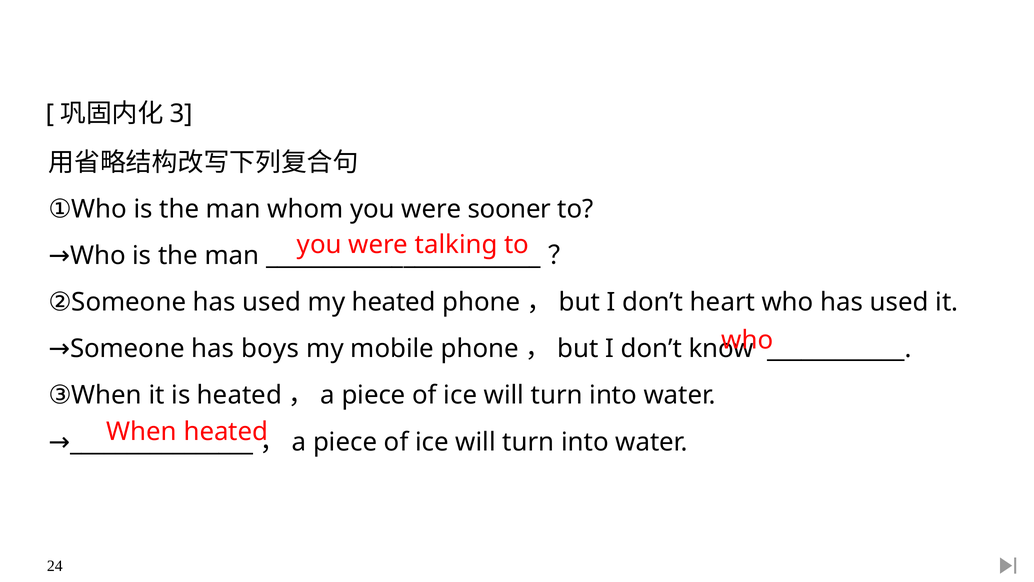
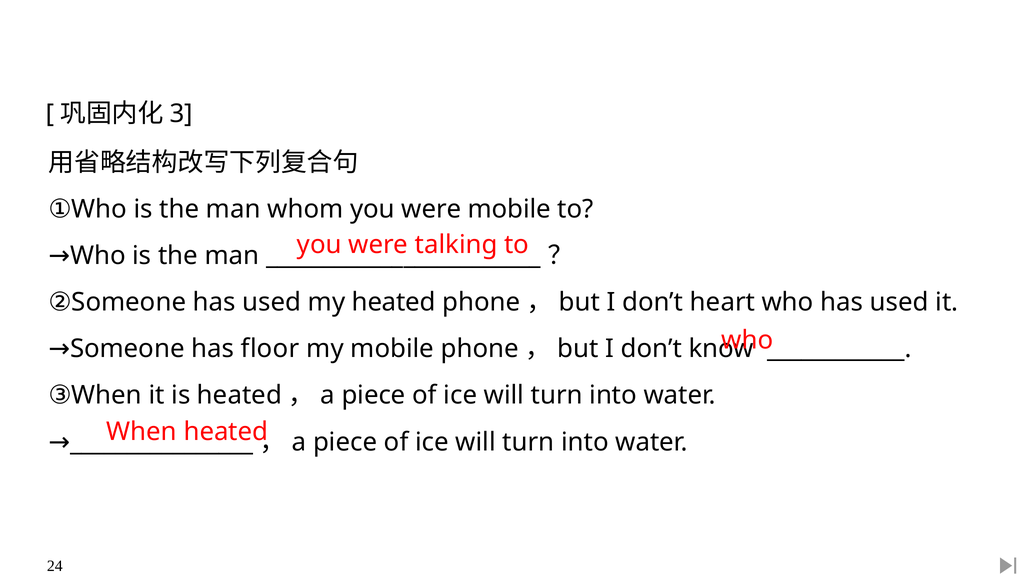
were sooner: sooner -> mobile (509, 209)
boys: boys -> floor (270, 349)
